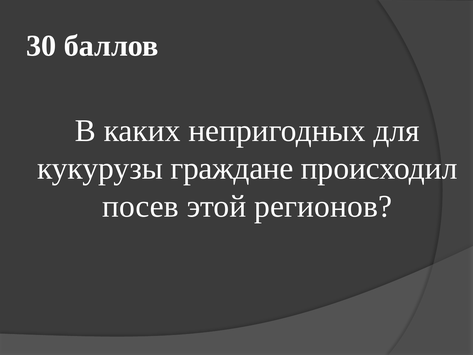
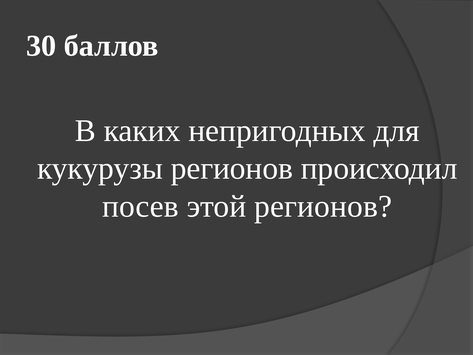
кукурузы граждане: граждане -> регионов (232, 168)
